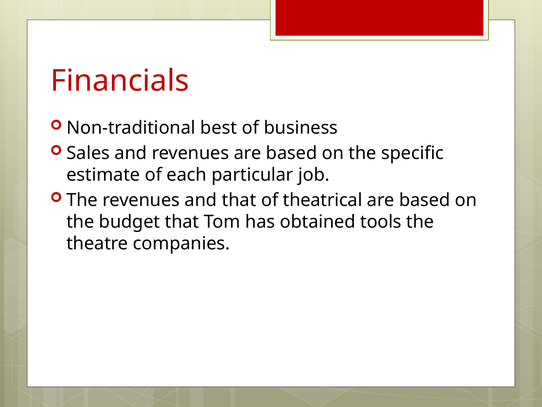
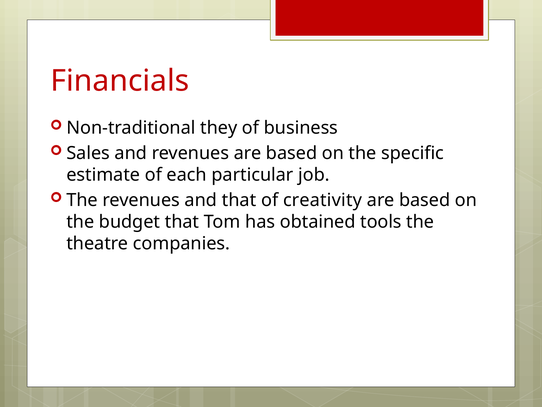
best: best -> they (219, 128)
theatrical: theatrical -> creativity (323, 200)
